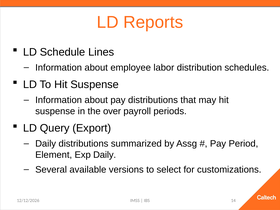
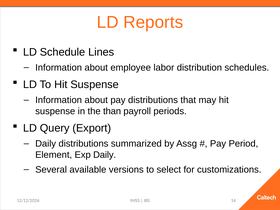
over: over -> than (112, 111)
